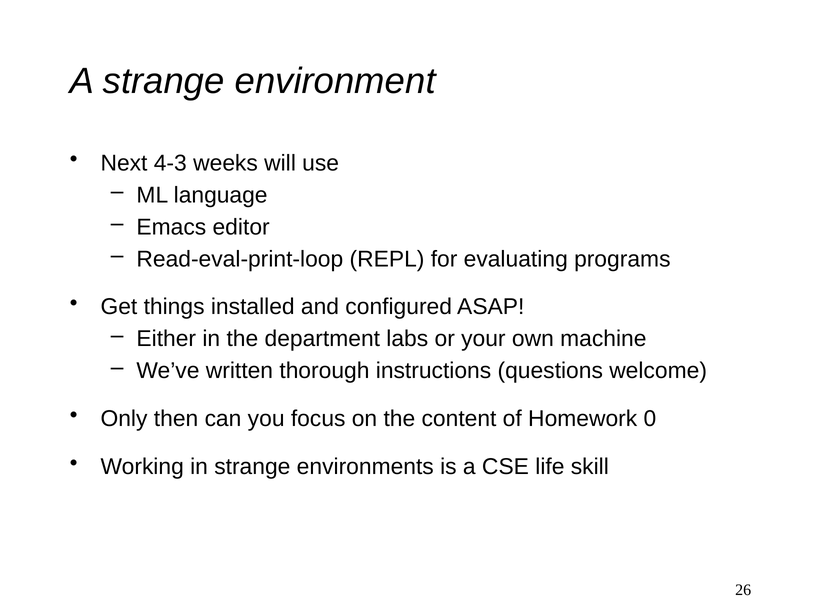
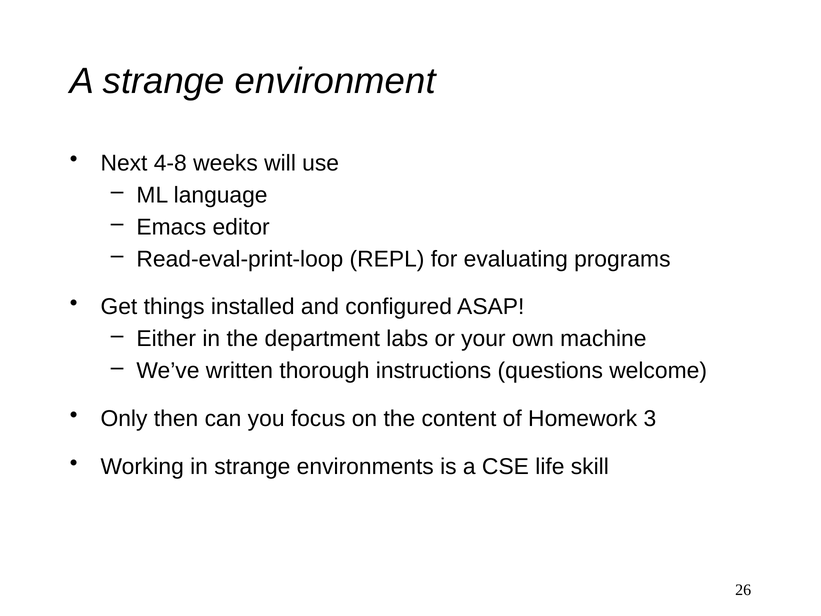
4-3: 4-3 -> 4-8 (170, 163)
0: 0 -> 3 (650, 419)
